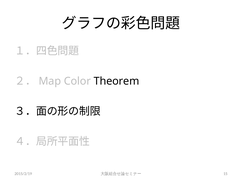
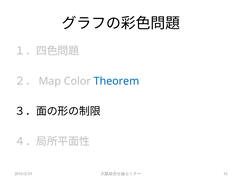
Theorem colour: black -> blue (116, 81)
